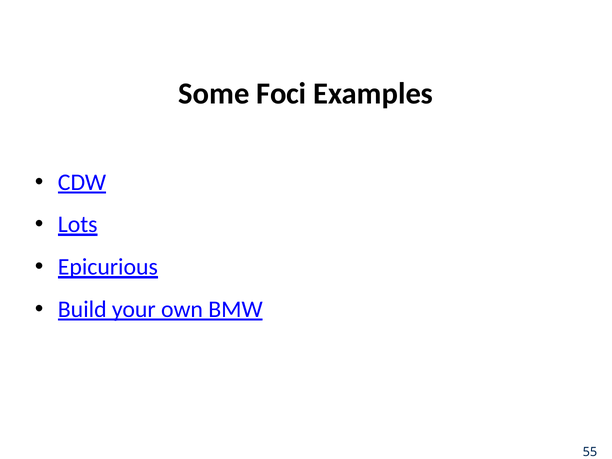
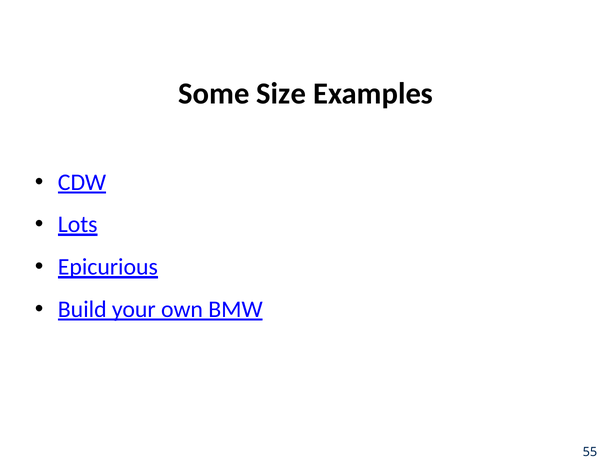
Foci: Foci -> Size (281, 94)
